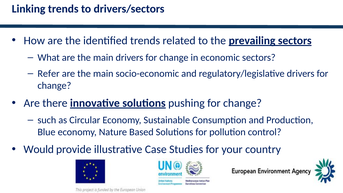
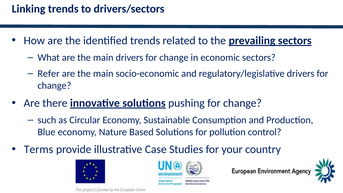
Would: Would -> Terms (39, 149)
